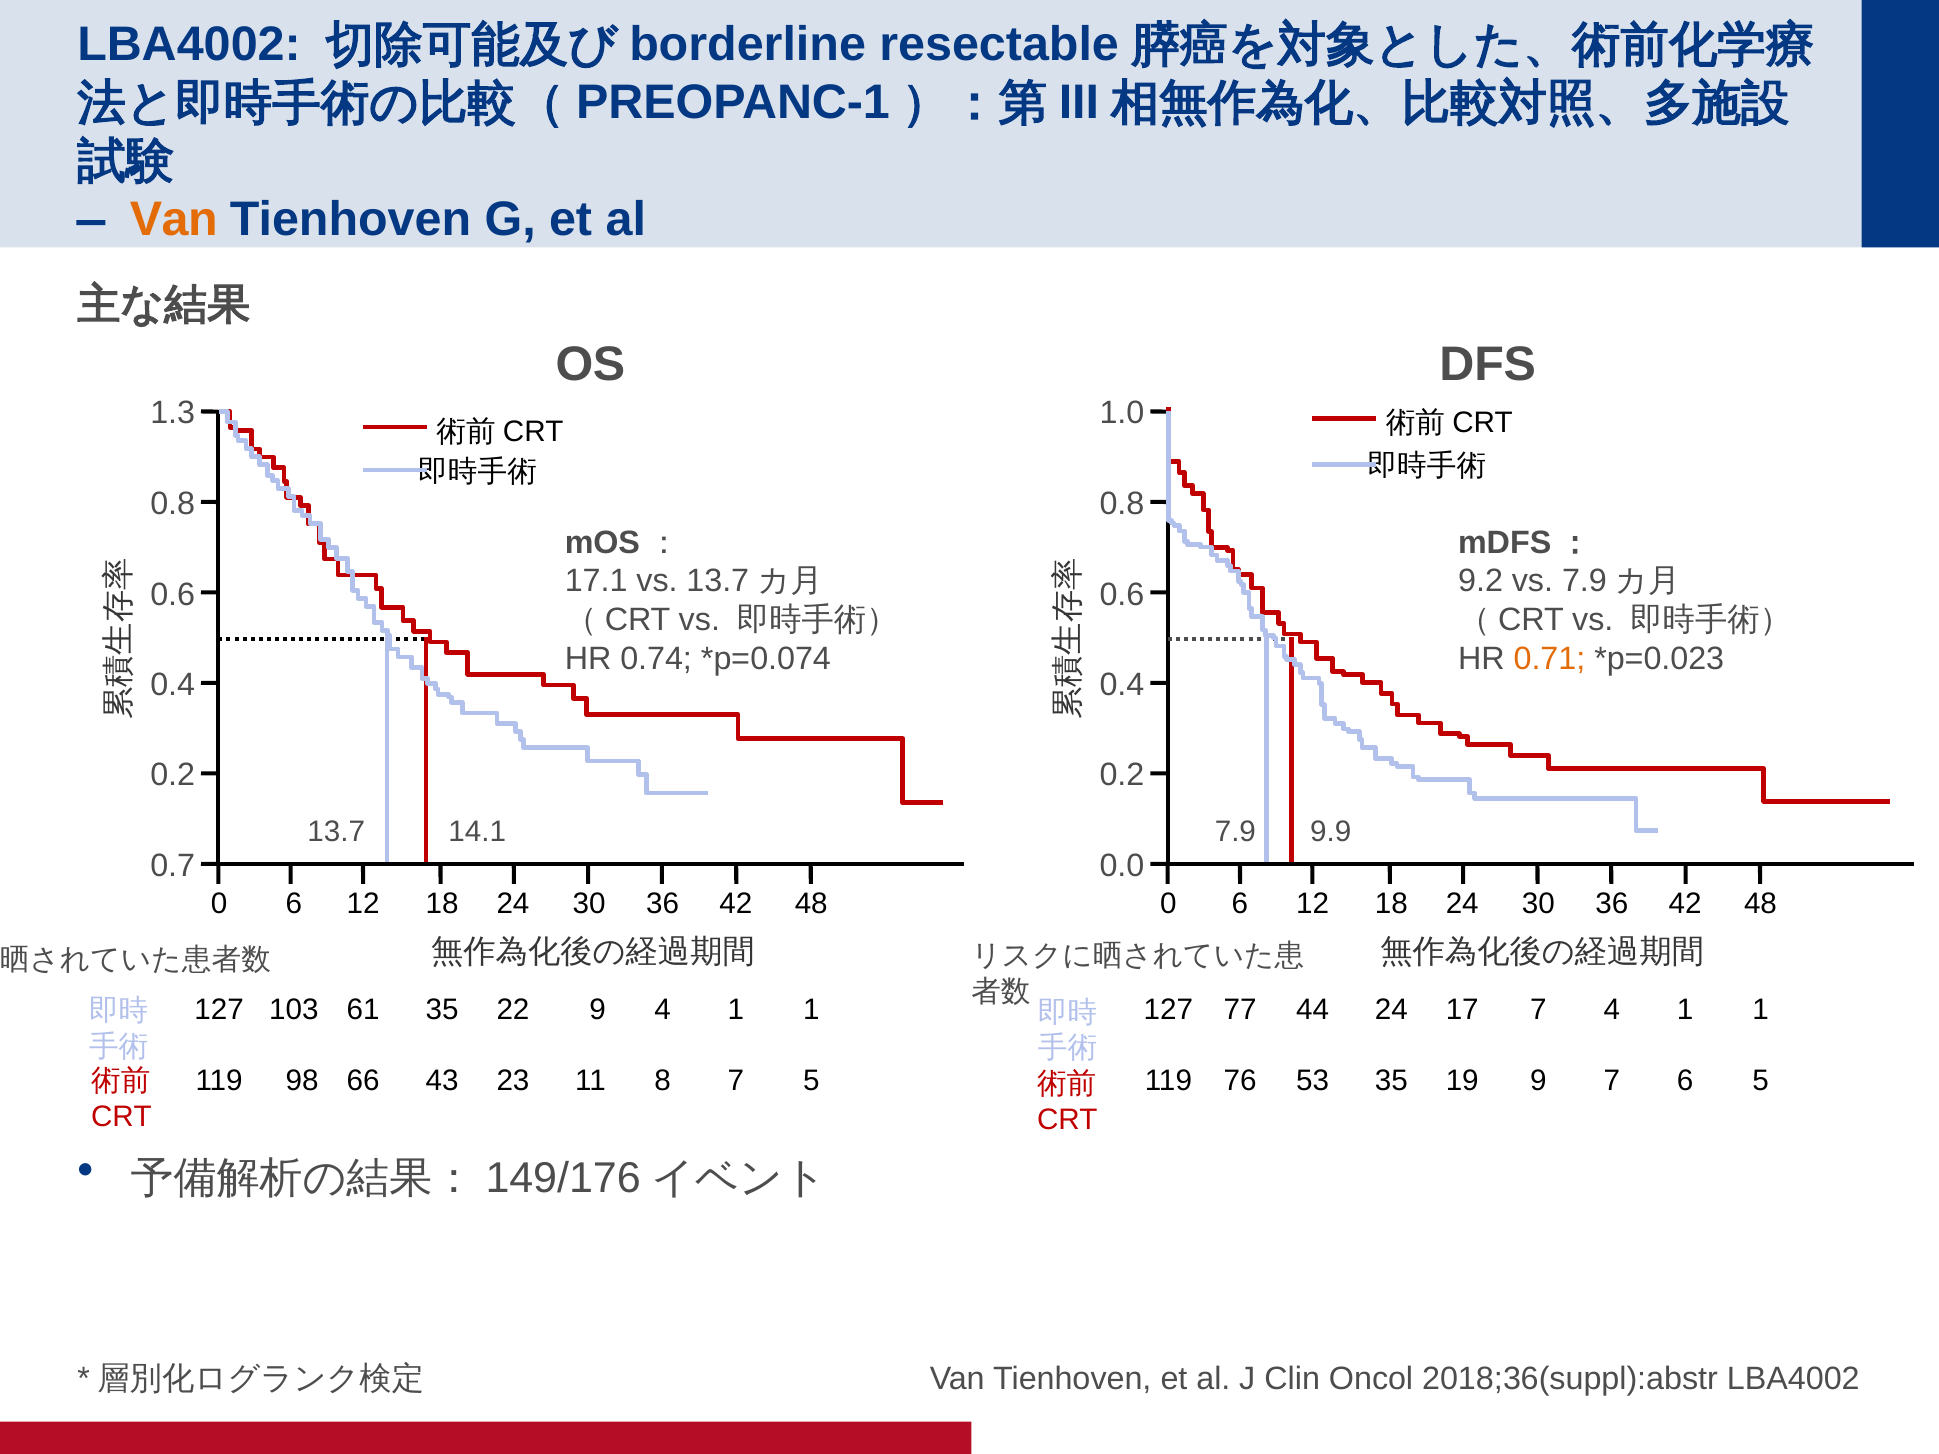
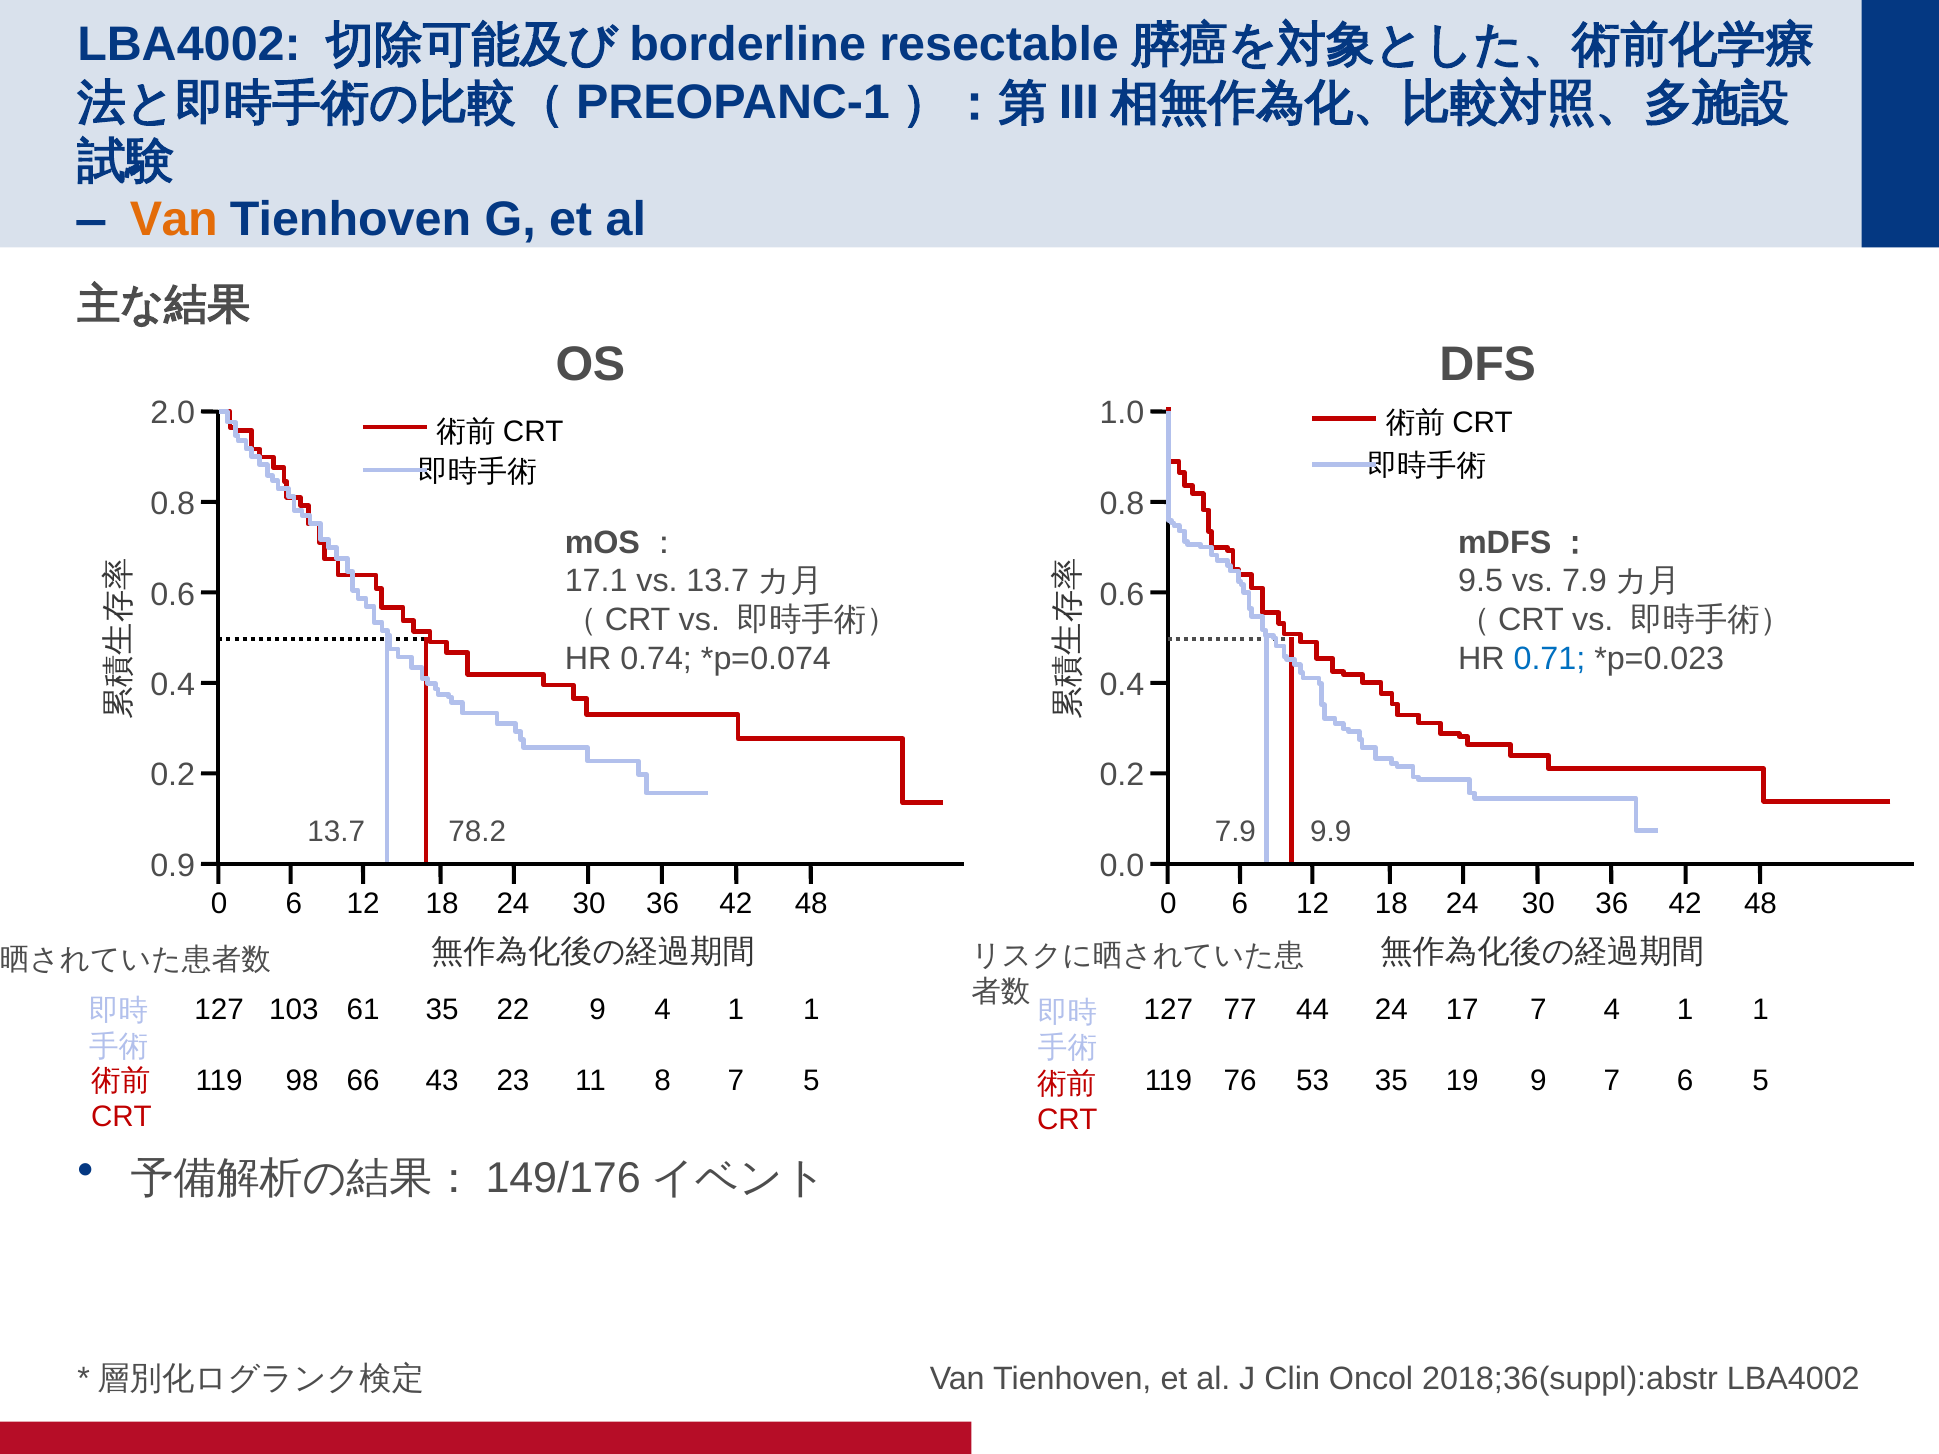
1.3: 1.3 -> 2.0 (173, 413)
9.2: 9.2 -> 9.5 (1481, 581)
0.71 colour: orange -> blue (1549, 659)
14.1: 14.1 -> 78.2 (477, 832)
0.7: 0.7 -> 0.9 (173, 866)
